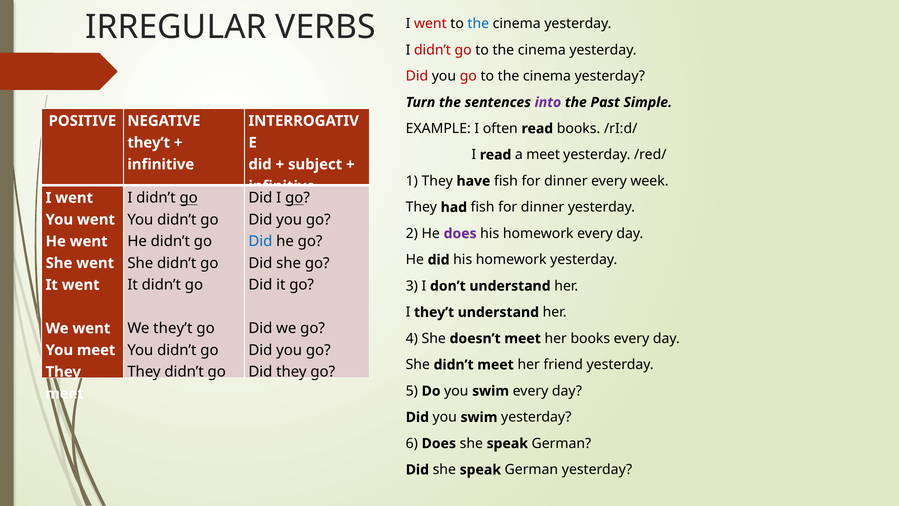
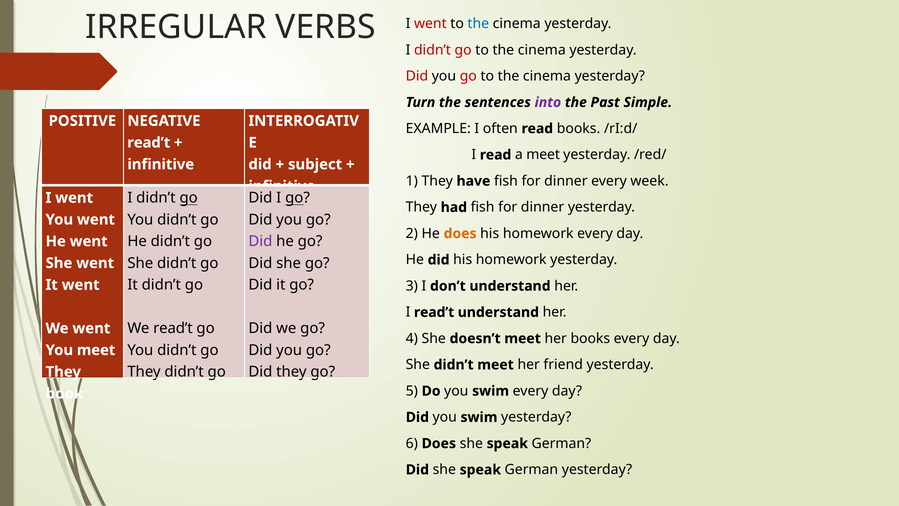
they’t: they’t -> read’t (149, 143)
does colour: purple -> orange (460, 233)
Did colour: blue -> purple (260, 241)
I they’t: they’t -> read’t (434, 312)
We they’t: they’t -> read’t (173, 328)
meet: meet -> book (64, 393)
